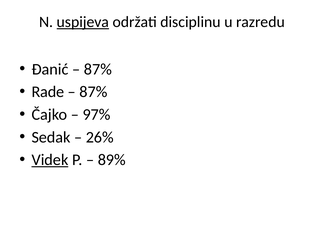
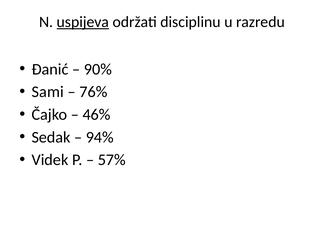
87%: 87% -> 90% (98, 69)
Rade: Rade -> Sami (48, 92)
87%: 87% -> 76% (93, 92)
97%: 97% -> 46% (97, 115)
26%: 26% -> 94% (100, 137)
Videk underline: present -> none (50, 160)
89%: 89% -> 57% (112, 160)
